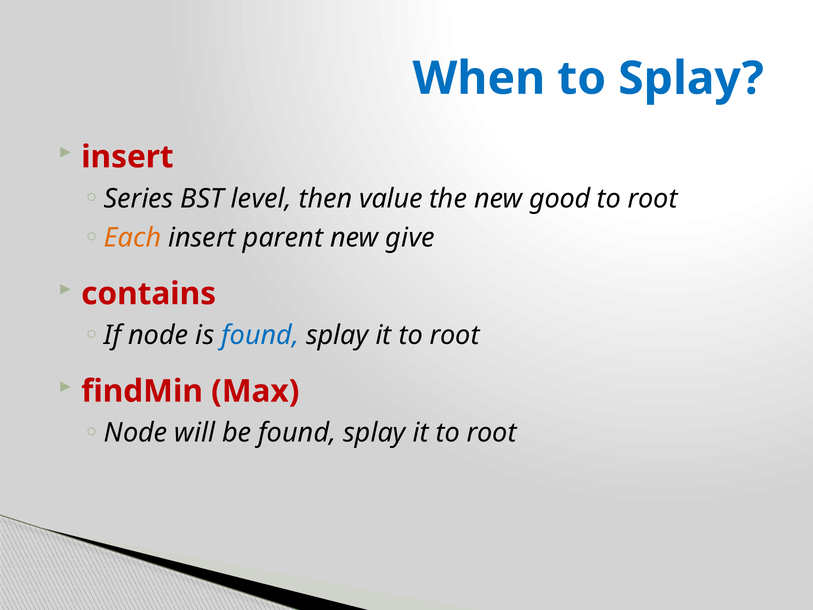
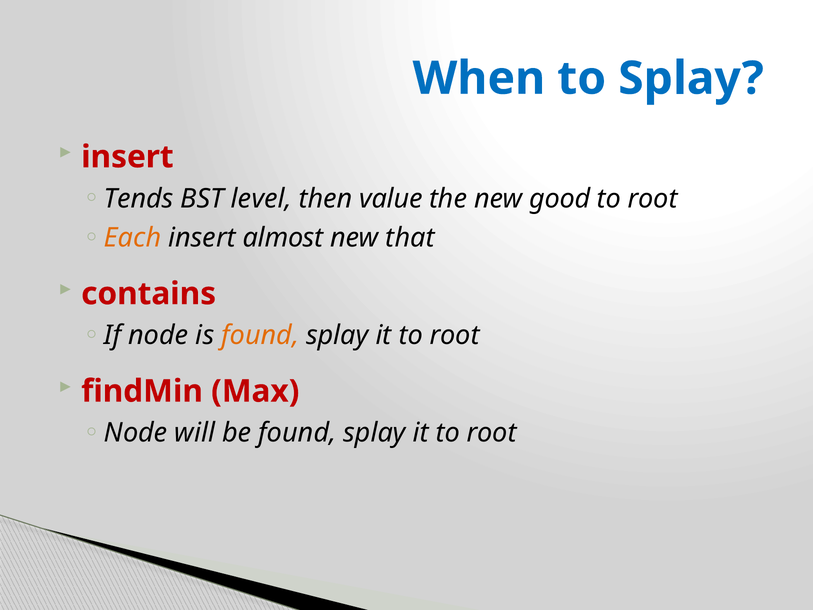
Series: Series -> Tends (139, 199)
parent: parent -> almost (283, 238)
give: give -> that (410, 238)
found colour: blue -> orange (260, 335)
